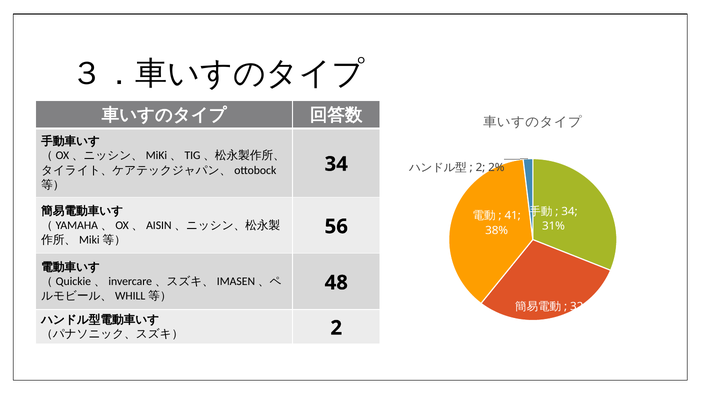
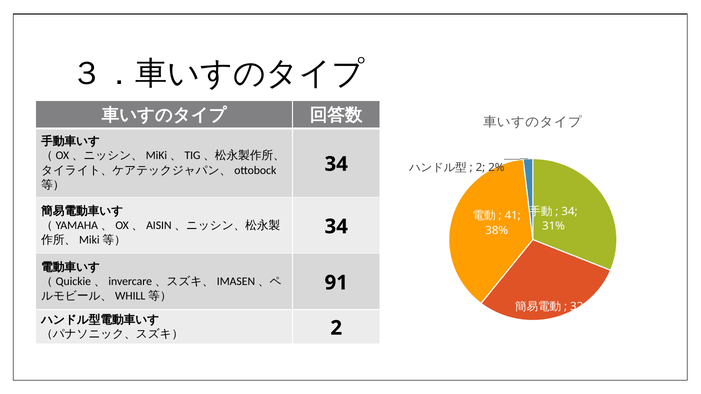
56: 56 -> 34 (336, 227)
48: 48 -> 91 (336, 283)
